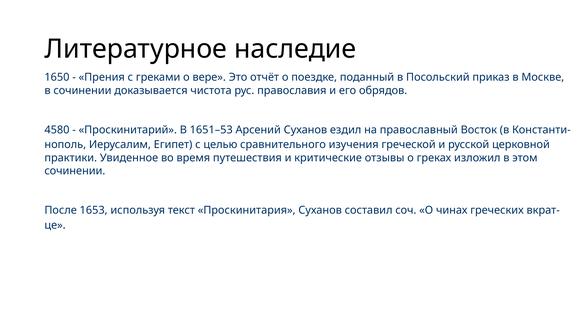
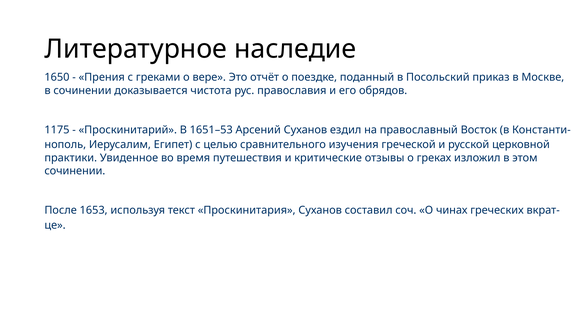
4580: 4580 -> 1175 (57, 130)
